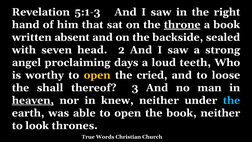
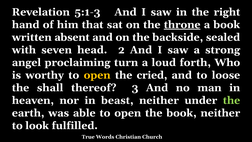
days: days -> turn (126, 62)
teeth: teeth -> forth (195, 62)
heaven underline: present -> none (33, 100)
knew: knew -> beast (117, 100)
the colour: light blue -> light green (232, 100)
thrones: thrones -> fulfilled (75, 125)
